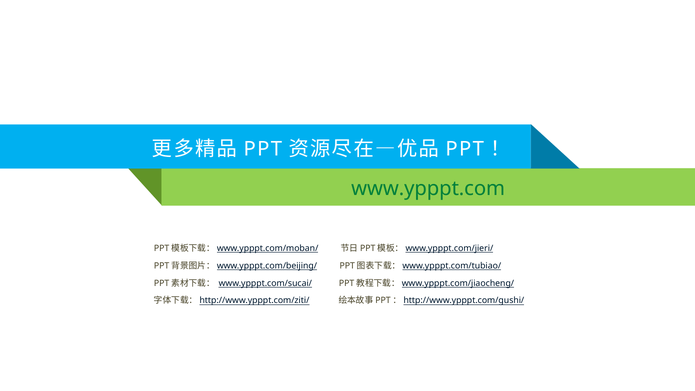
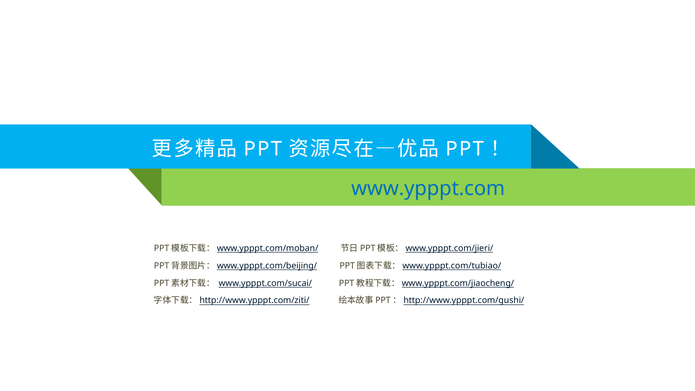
www.ypppt.com colour: green -> blue (428, 188)
